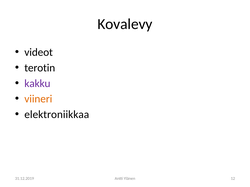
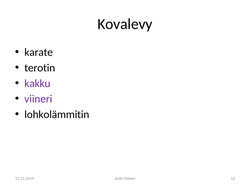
videot: videot -> karate (39, 52)
viineri colour: orange -> purple (38, 99)
elektroniikkaa: elektroniikkaa -> lohkolämmitin (57, 115)
